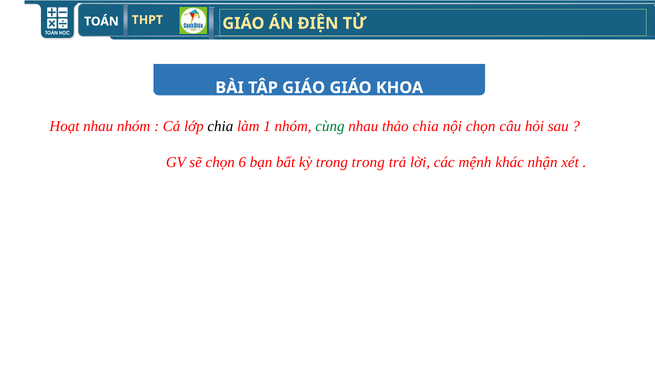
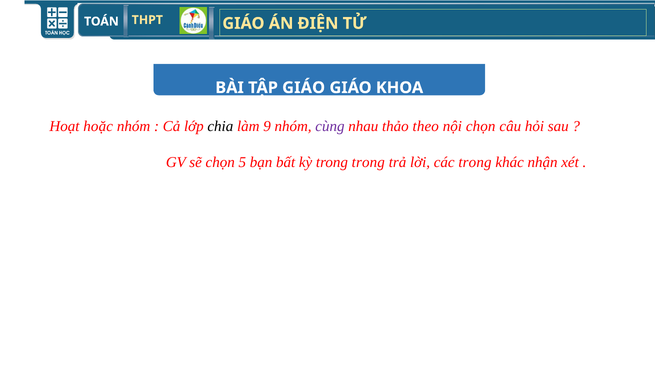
Hoạt nhau: nhau -> hoặc (98, 126)
1: 1 -> 9 (267, 126)
cùng colour: green -> purple (330, 126)
thảo chia: chia -> theo (426, 126)
6: 6 -> 5 (242, 162)
các mệnh: mệnh -> trong (475, 162)
